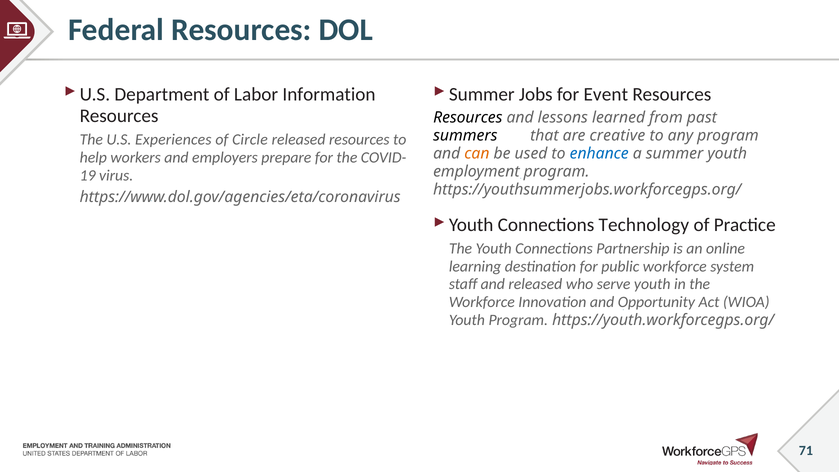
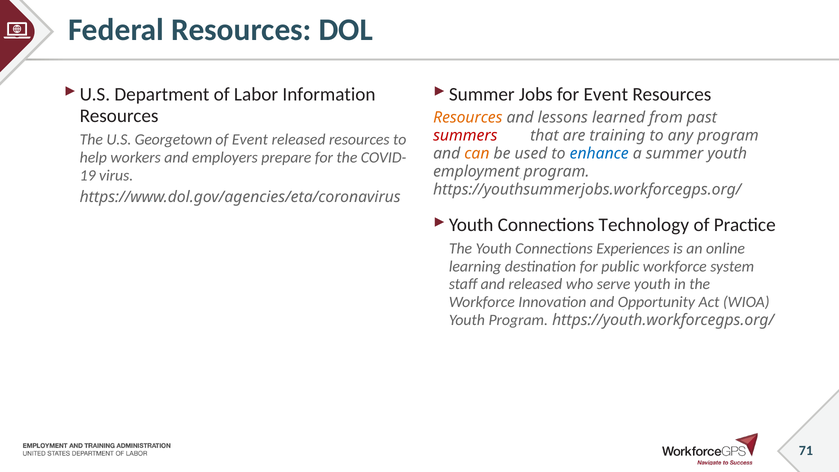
Resources colour: black -> orange (468, 118)
summers colour: black -> red (465, 136)
creative: creative -> training (617, 136)
Experiences: Experiences -> Georgetown (173, 139)
of Circle: Circle -> Event (250, 139)
Partnership: Partnership -> Experiences (633, 248)
